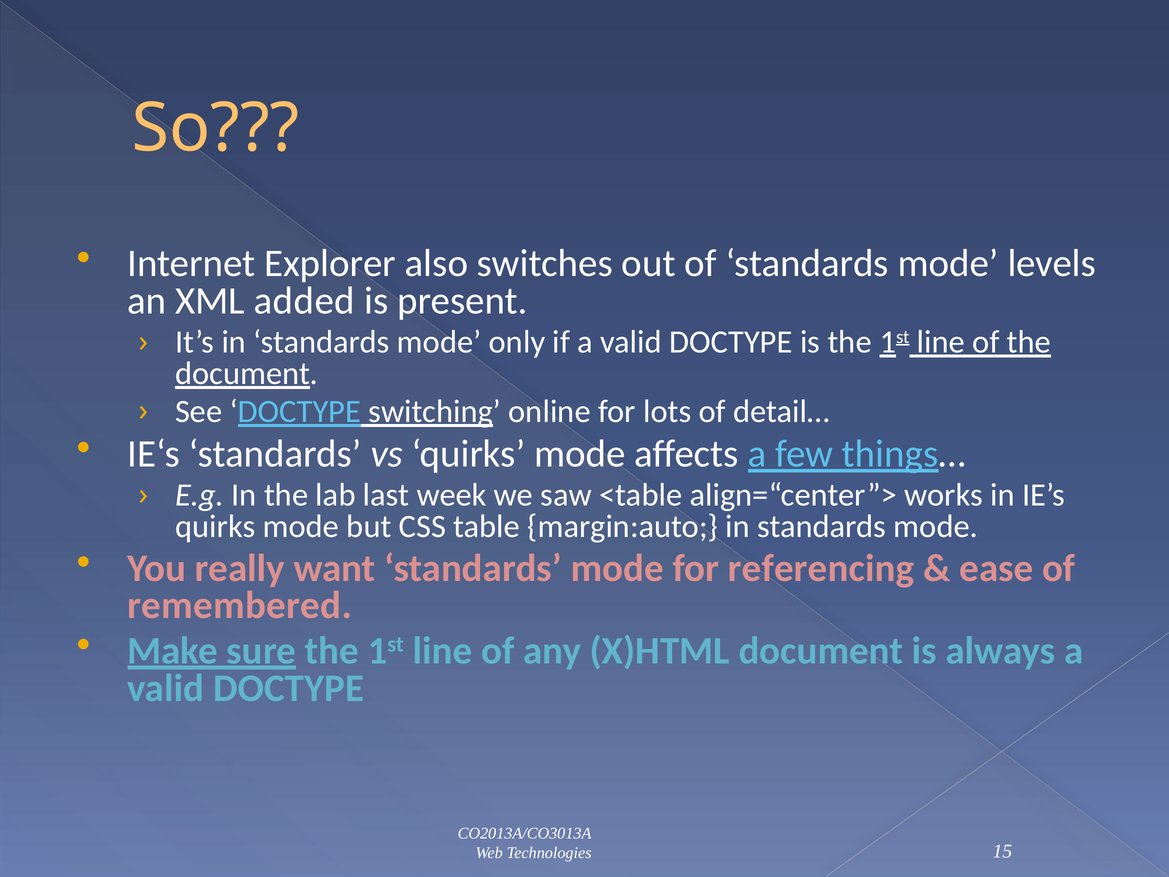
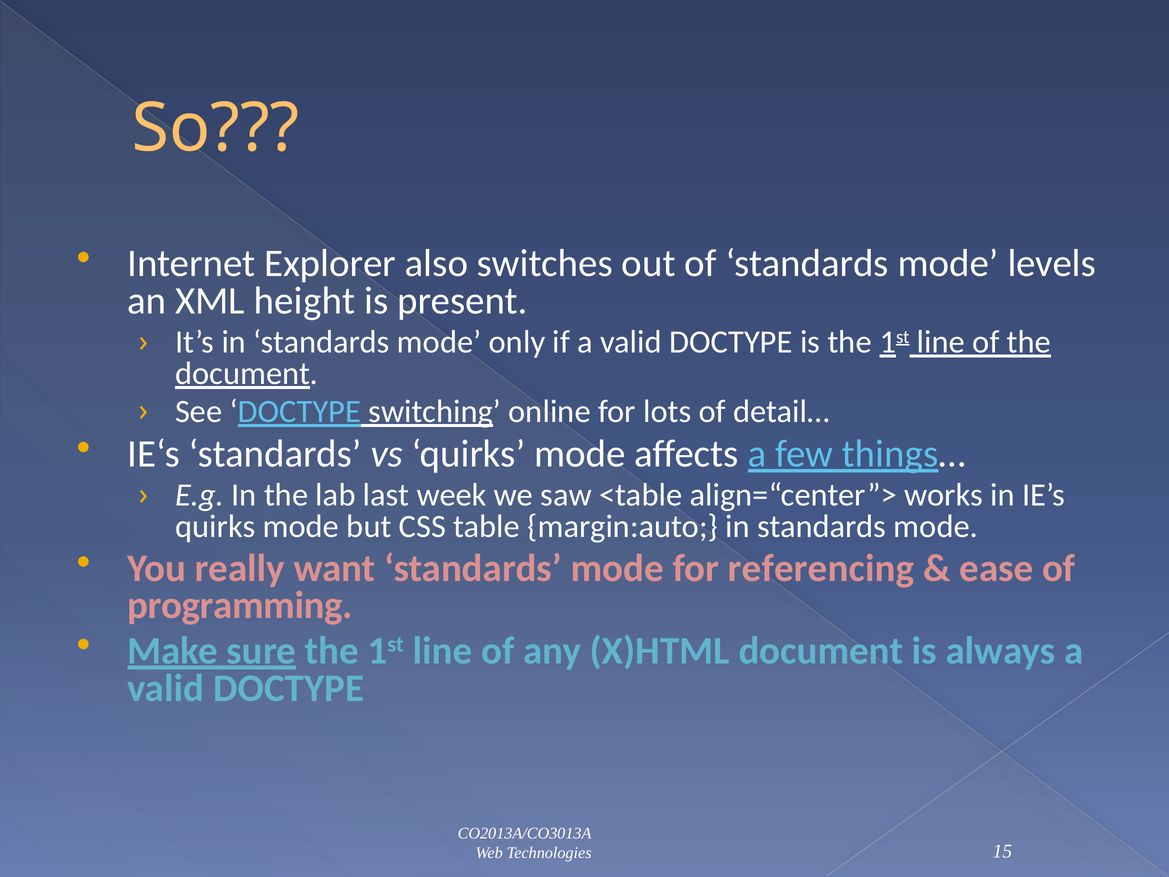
added: added -> height (305, 301)
remembered: remembered -> programming (240, 605)
